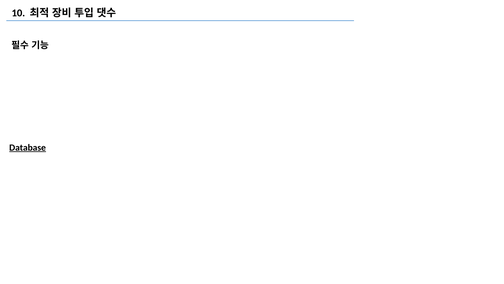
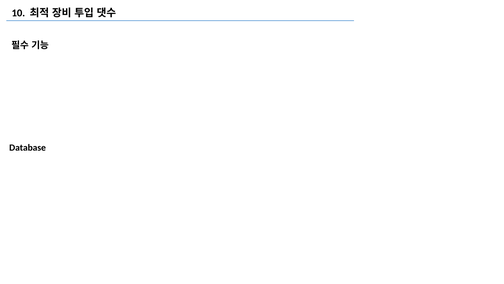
Database underline: present -> none (28, 147)
